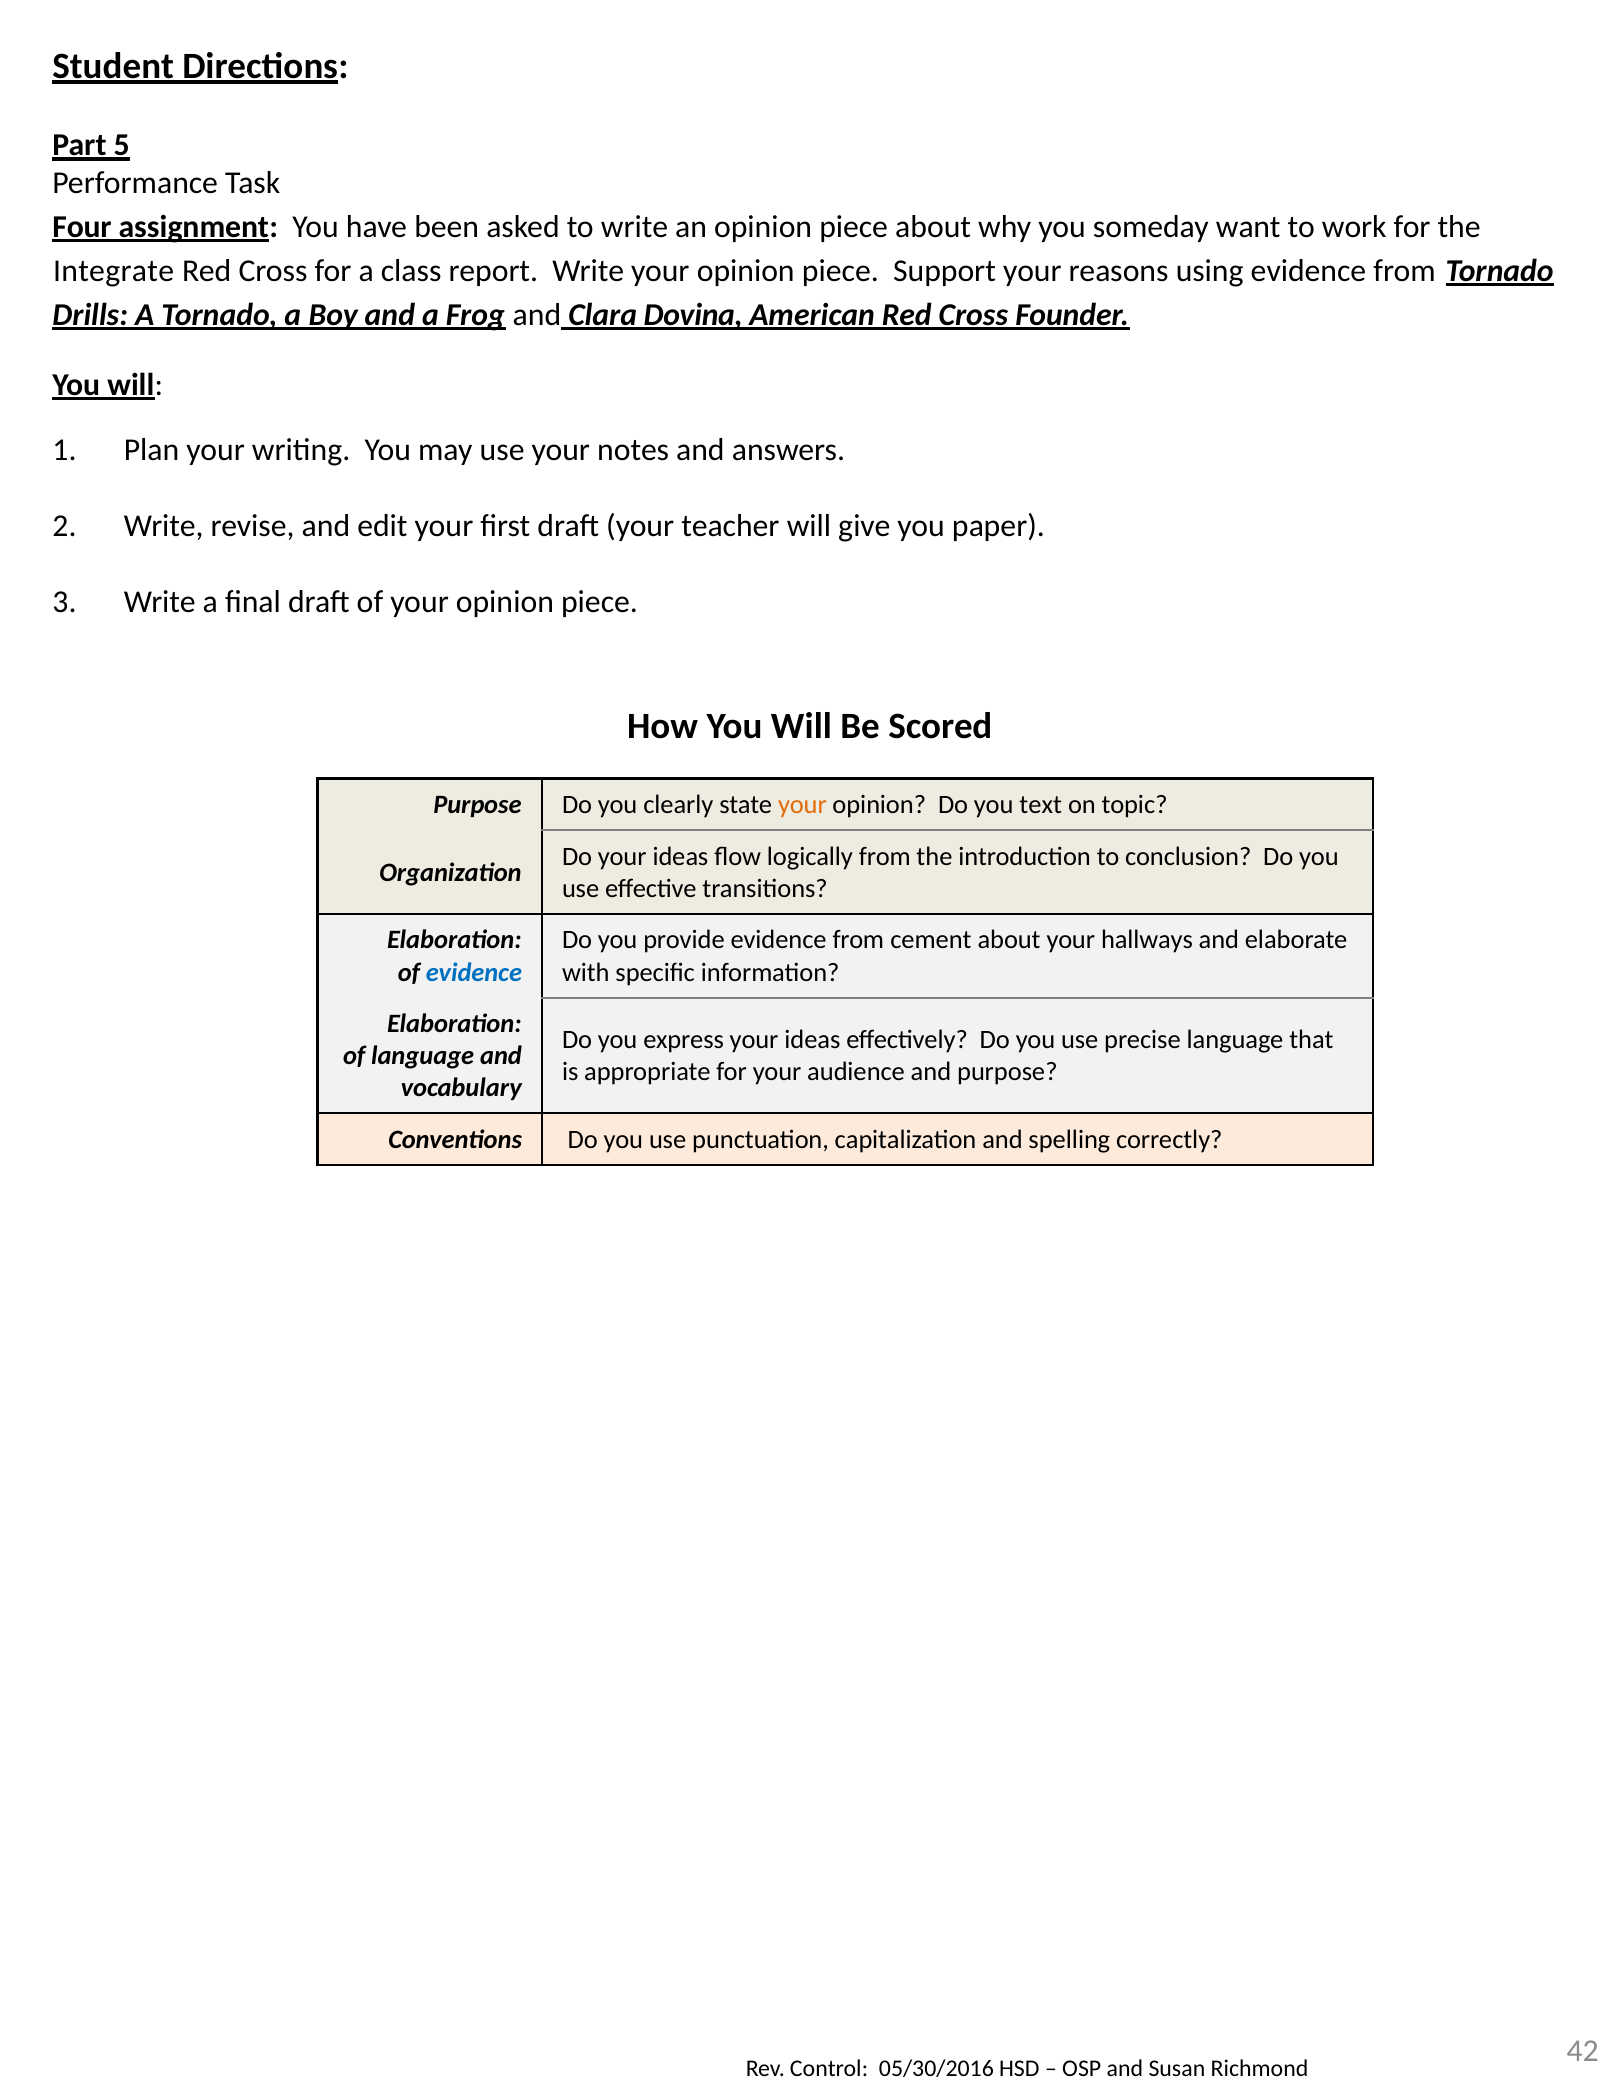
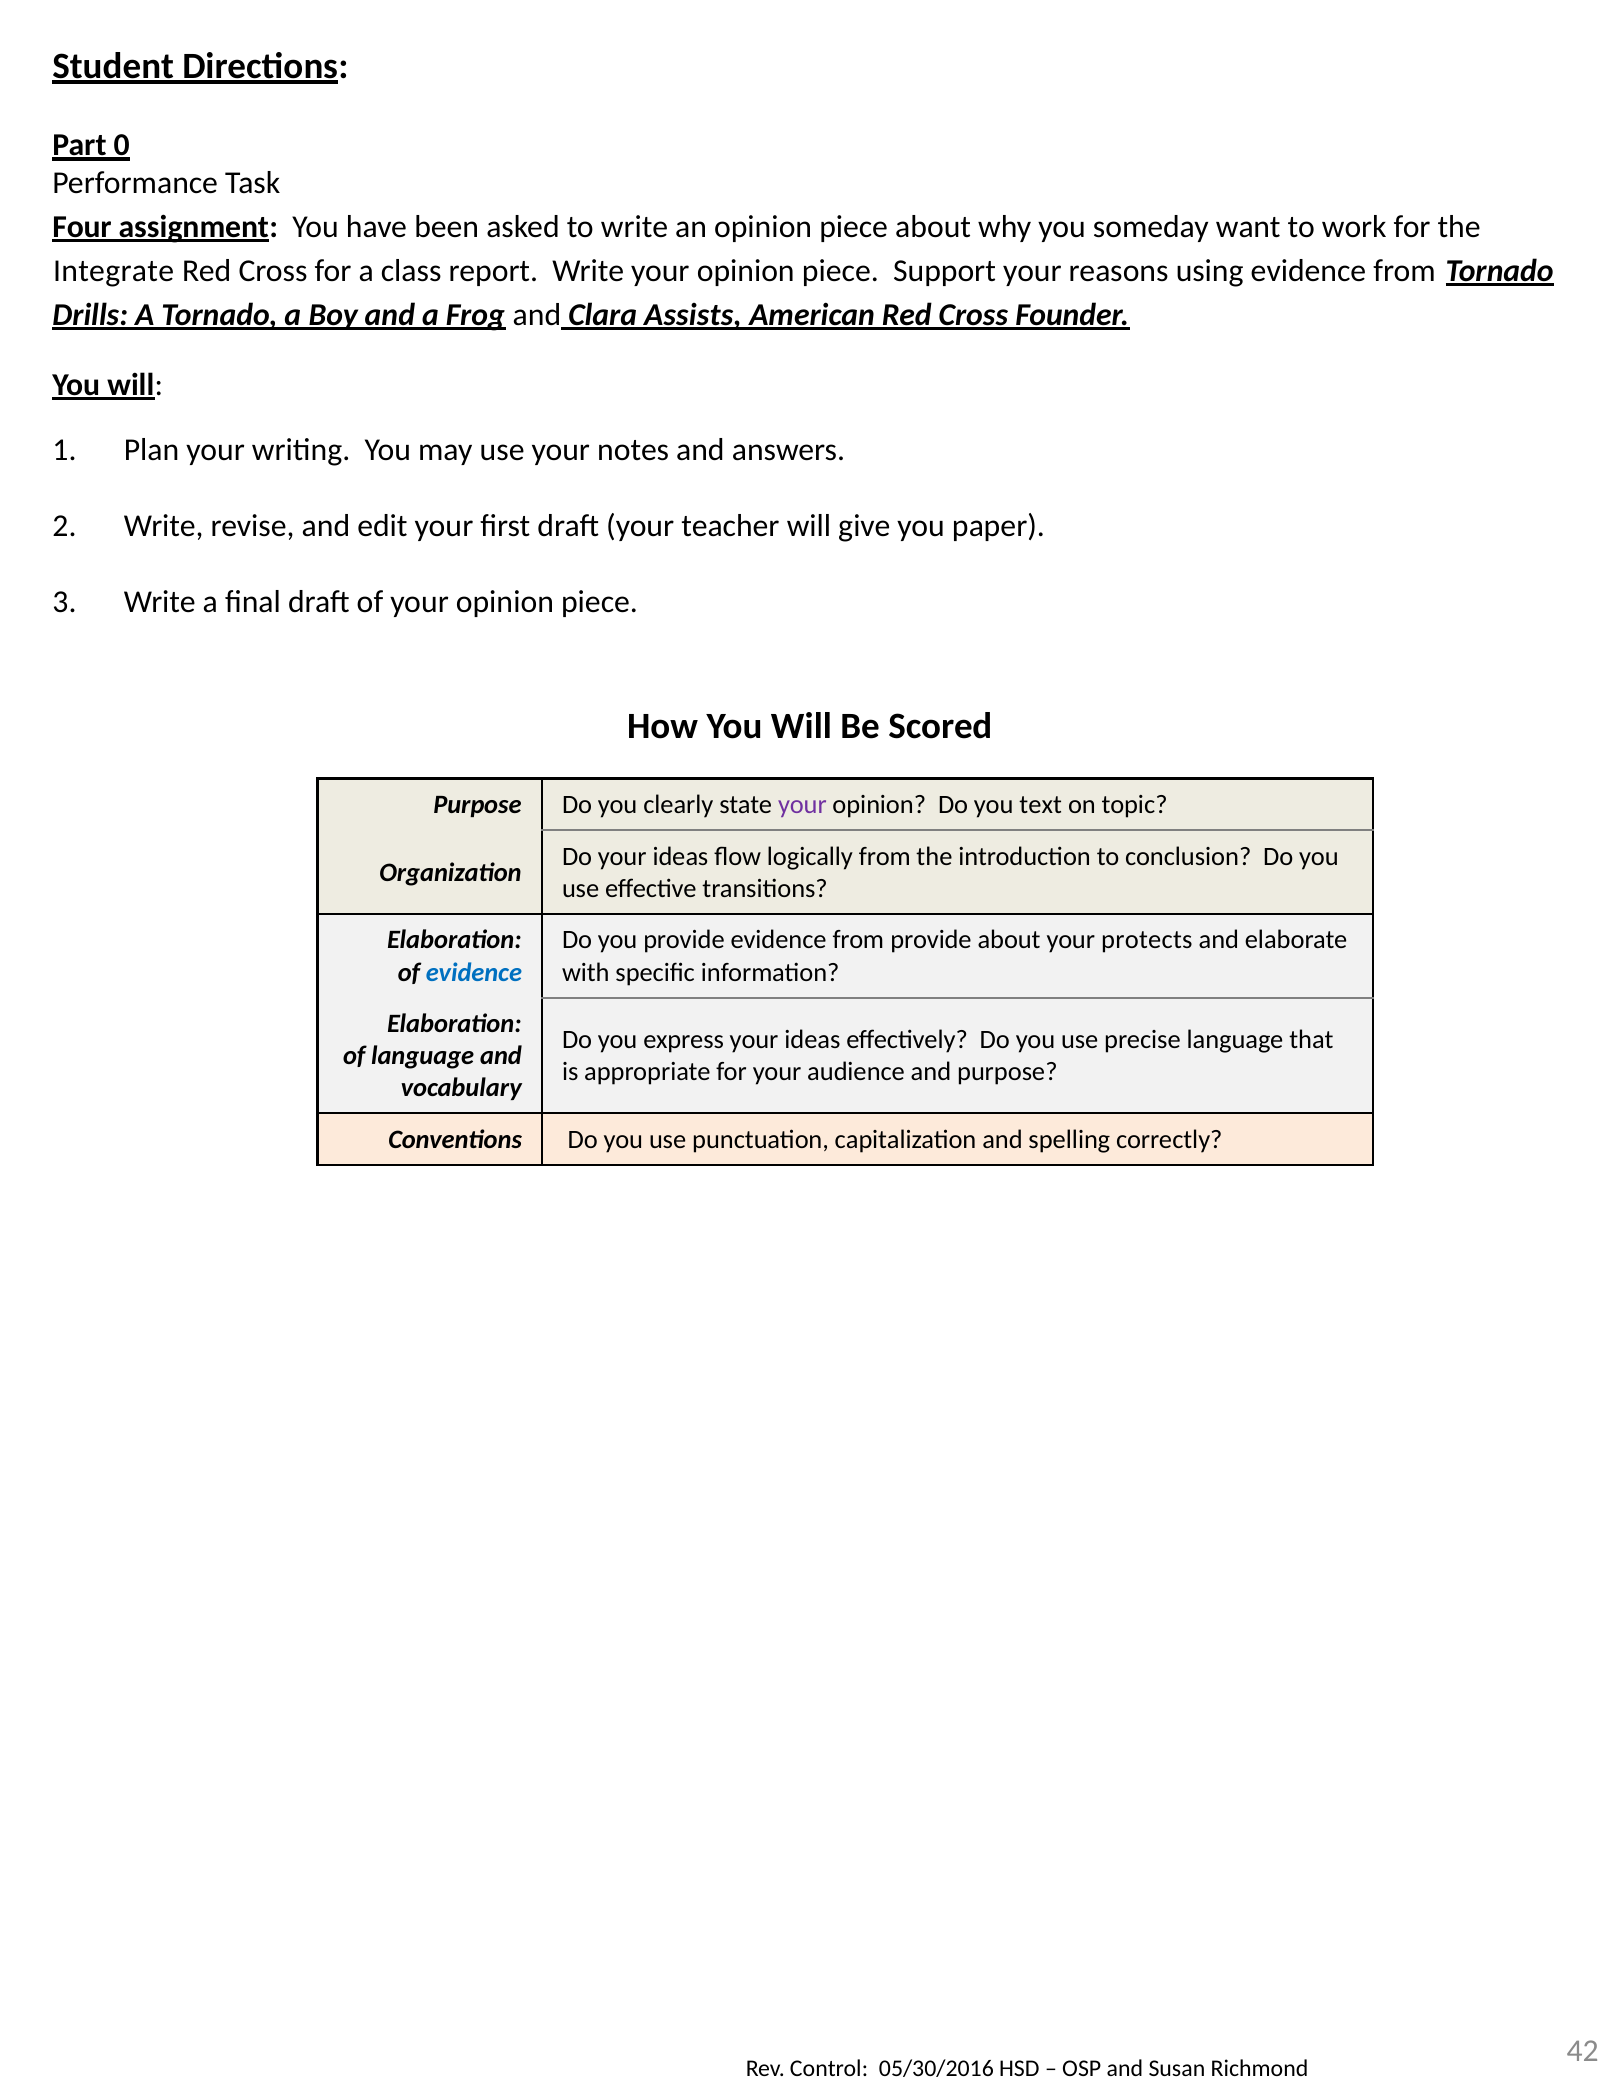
5: 5 -> 0 (122, 145)
Dovina: Dovina -> Assists (693, 315)
your colour: orange -> purple (802, 804)
from cement: cement -> provide (931, 940)
hallways: hallways -> protects (1147, 940)
